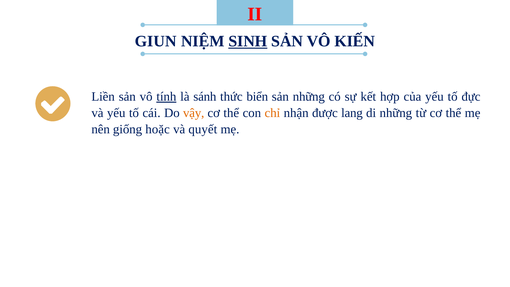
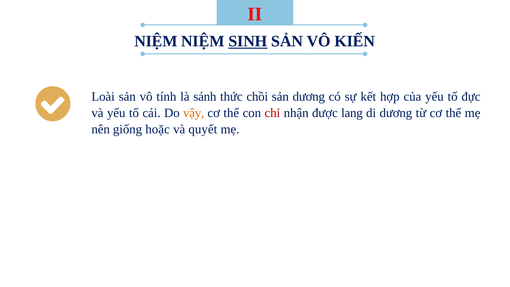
GIUN: GIUN -> NIỆM (156, 41)
Liền: Liền -> Loài (103, 97)
tính underline: present -> none (166, 97)
biển: biển -> chồi (257, 97)
sản những: những -> dương (309, 97)
chỉ colour: orange -> red (272, 113)
di những: những -> dương (396, 113)
